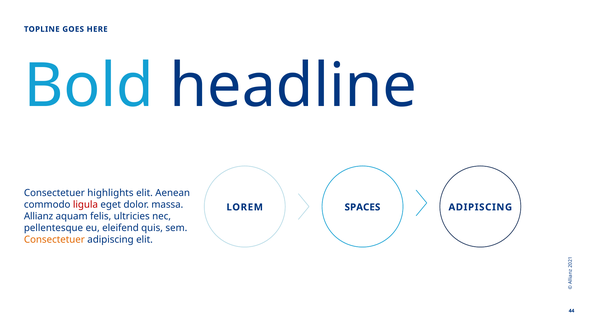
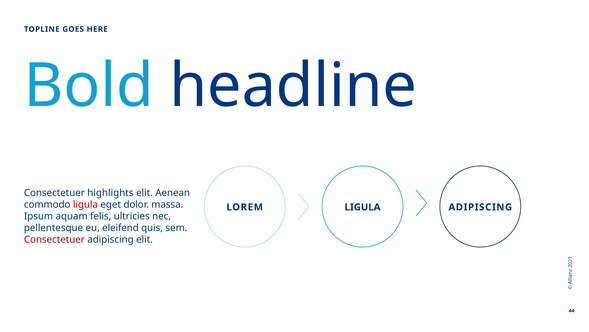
LOREM SPACES: SPACES -> LIGULA (363, 207)
Allianz: Allianz -> Ipsum (39, 216)
Consectetuer colour: orange -> red (54, 239)
